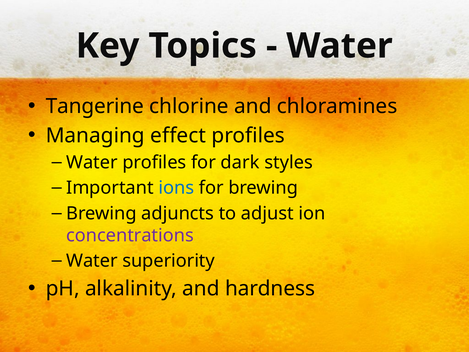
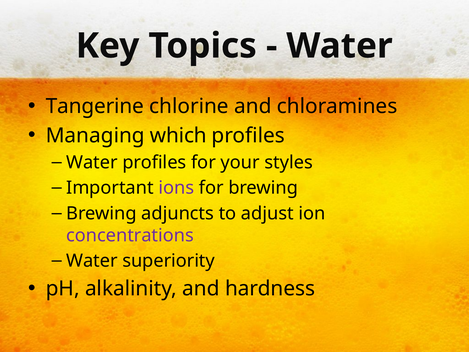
effect: effect -> which (178, 135)
dark: dark -> your (240, 162)
ions colour: blue -> purple (176, 188)
